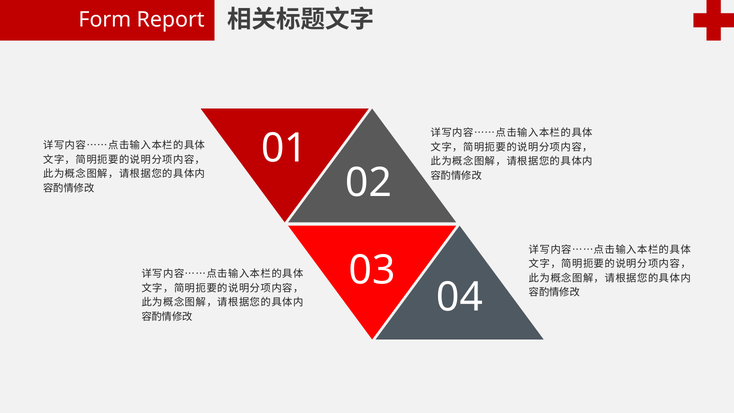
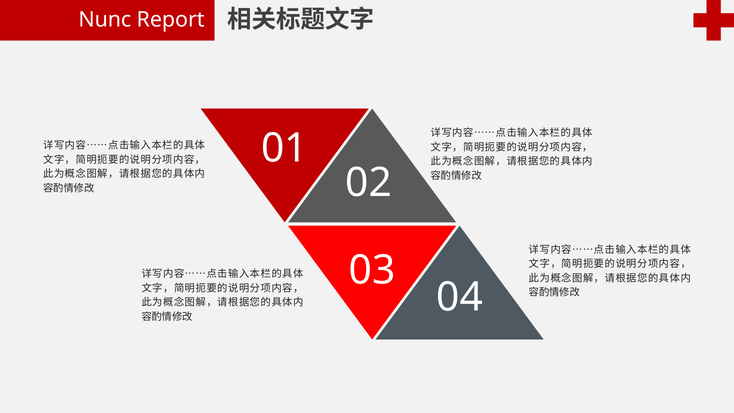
Form: Form -> Nunc (105, 20)
